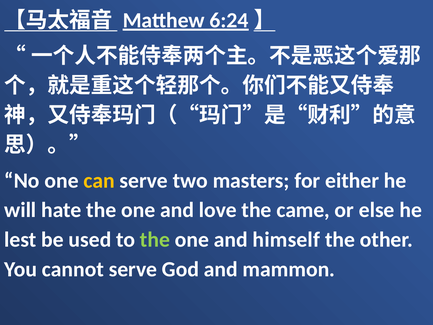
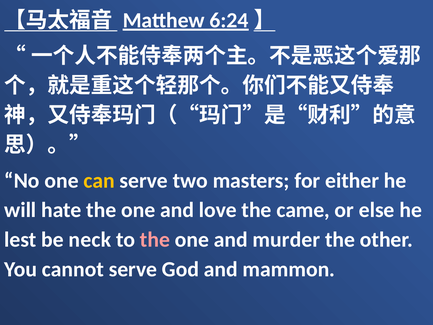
used: used -> neck (90, 240)
the colour: light green -> pink (155, 240)
himself: himself -> murder (286, 240)
